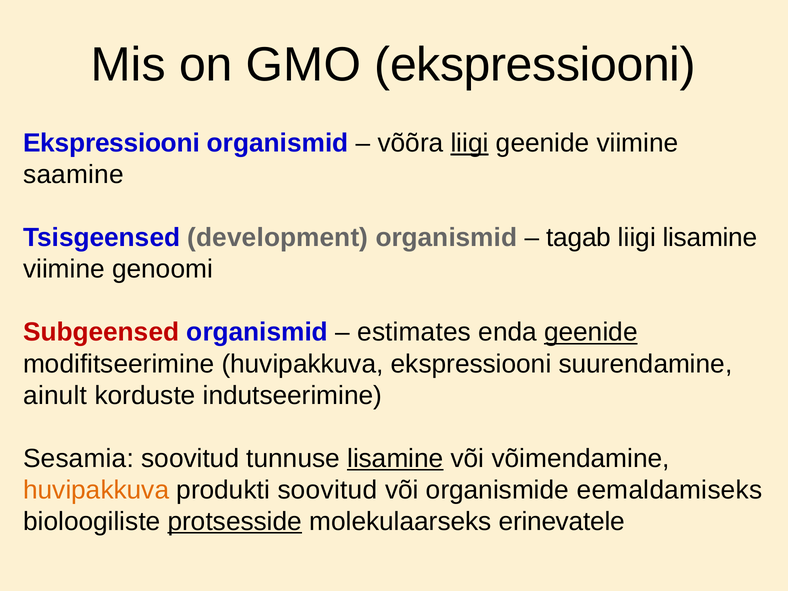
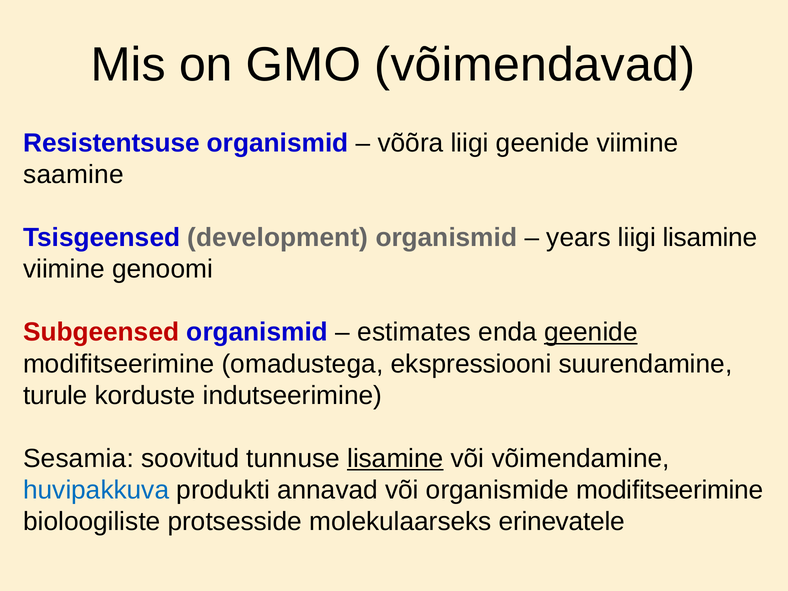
GMO ekspressiooni: ekspressiooni -> võimendavad (535, 65)
Ekspressiooni: Ekspressiooni -> Resistentsuse (111, 143)
liigi underline: present -> none (470, 143)
tagab: tagab -> years (579, 238)
modifitseerimine huvipakkuva: huvipakkuva -> omadustega (302, 364)
ainult: ainult -> turule (55, 395)
huvipakkuva colour: orange -> blue (96, 490)
produkti soovitud: soovitud -> annavad (327, 490)
organismide eemaldamiseks: eemaldamiseks -> modifitseerimine (670, 490)
protsesside underline: present -> none (235, 521)
